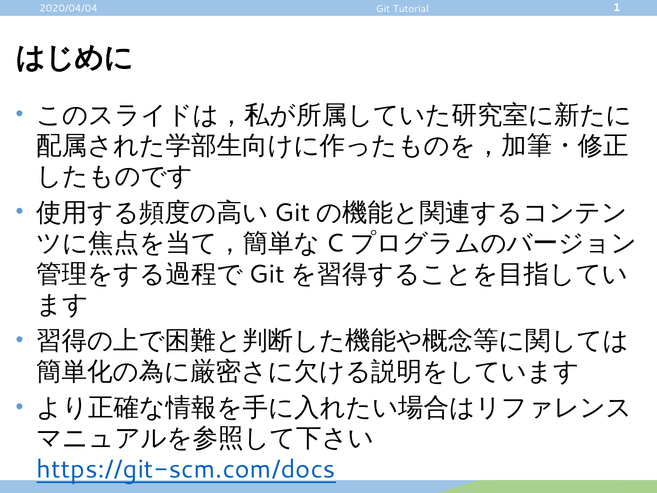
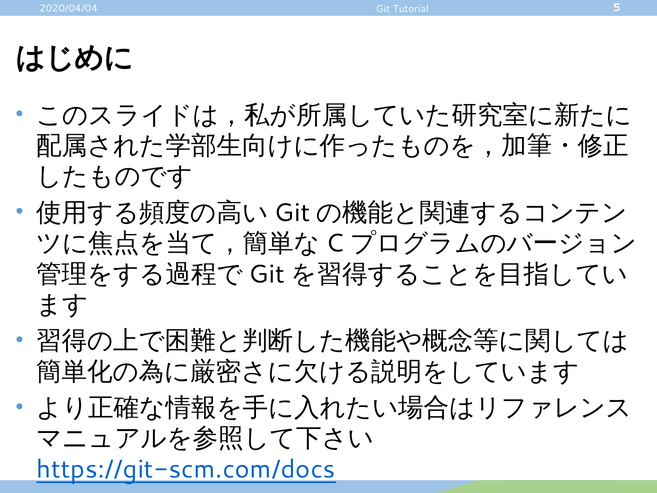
1: 1 -> 5 (617, 8)
